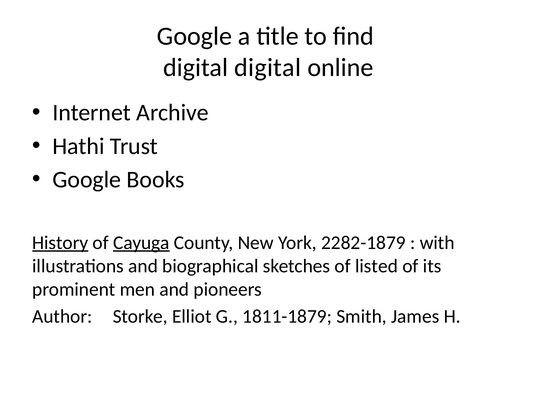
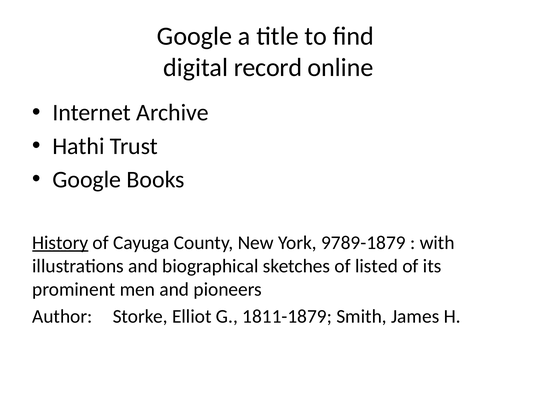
digital digital: digital -> record (268, 68)
Cayuga underline: present -> none (141, 243)
2282-1879: 2282-1879 -> 9789-1879 (363, 243)
